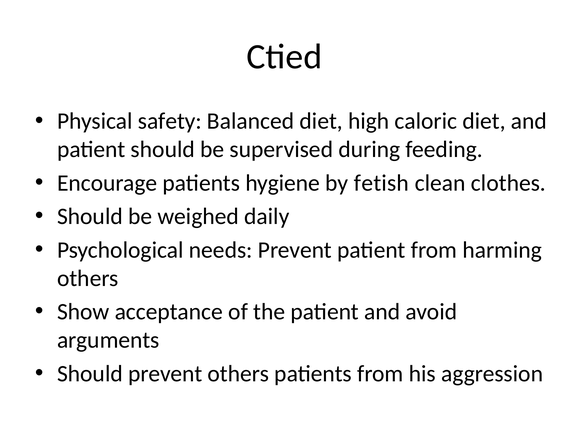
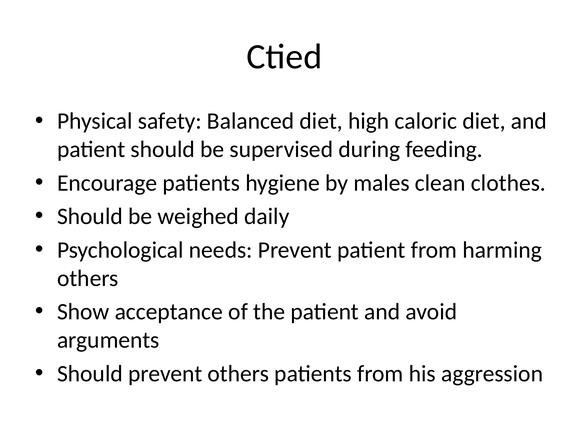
fetish: fetish -> males (382, 183)
